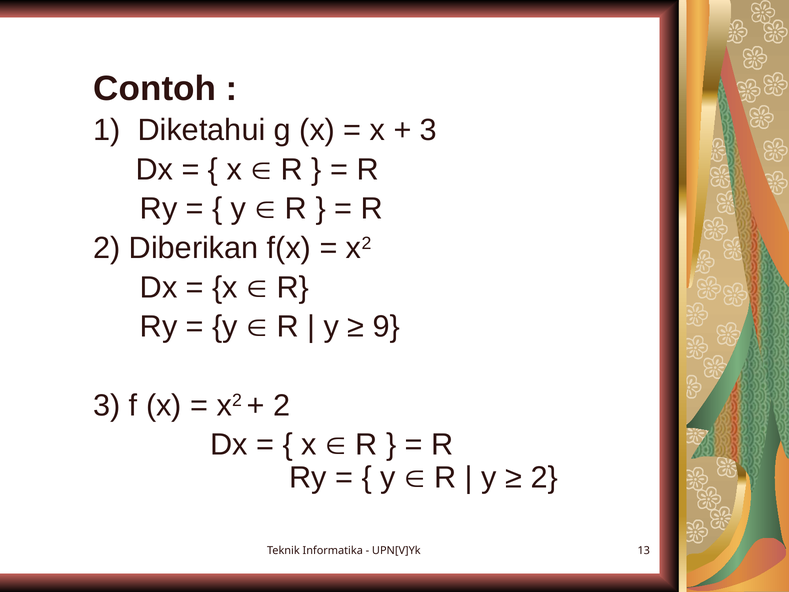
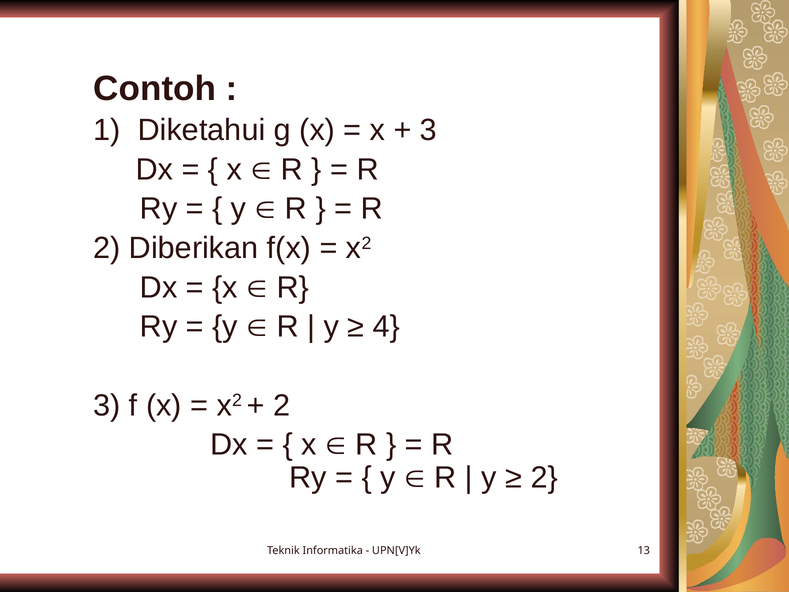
9: 9 -> 4 (386, 327)
